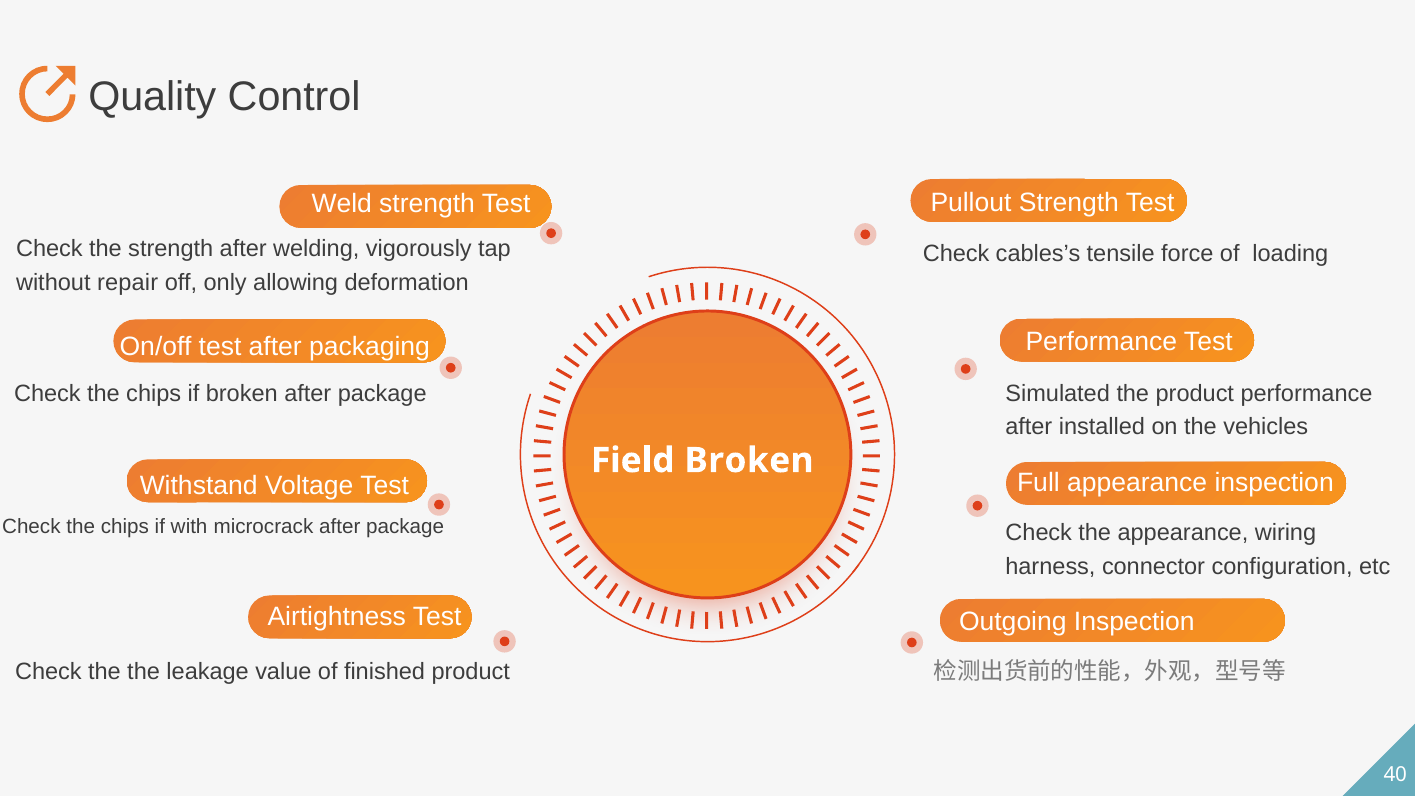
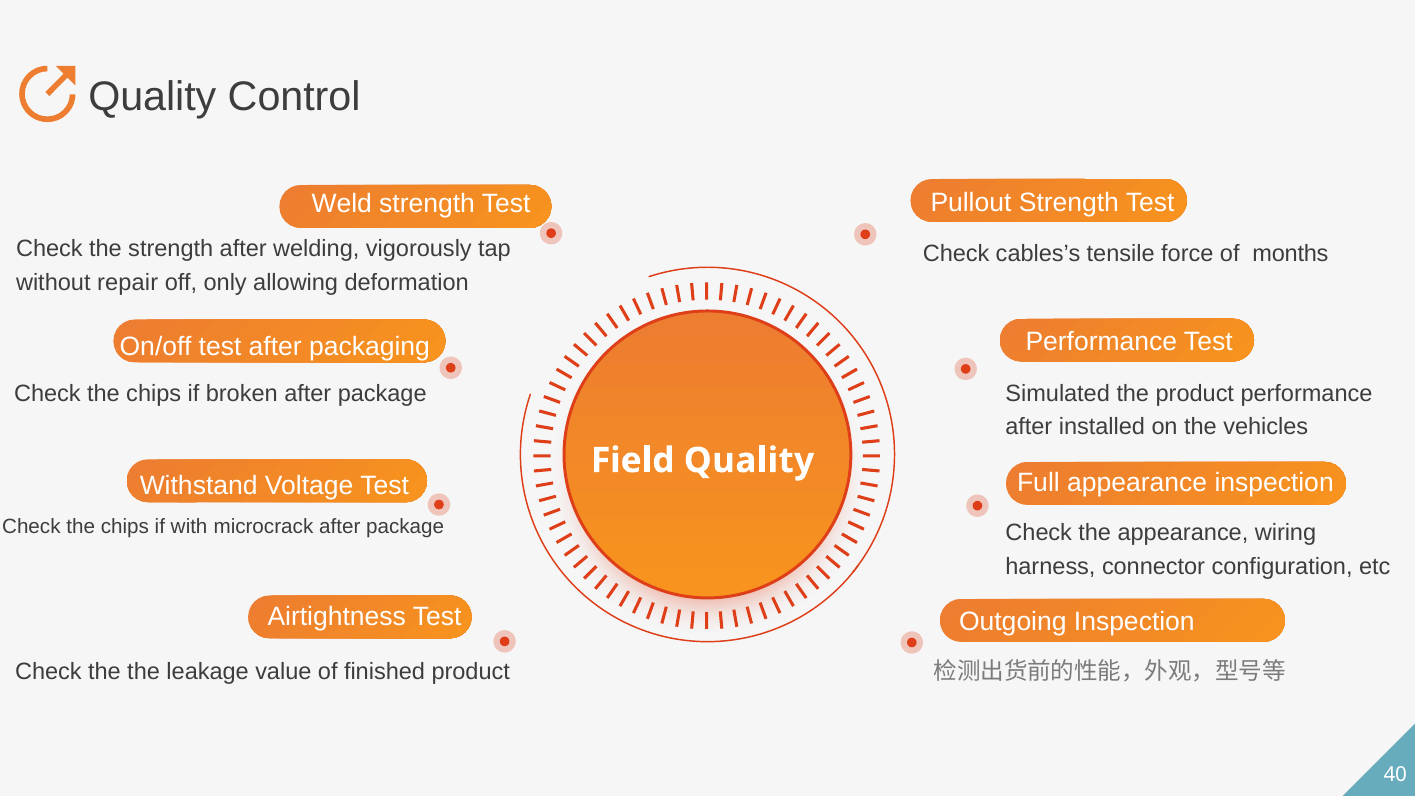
loading: loading -> months (1290, 254)
Field Broken: Broken -> Quality (749, 460)
